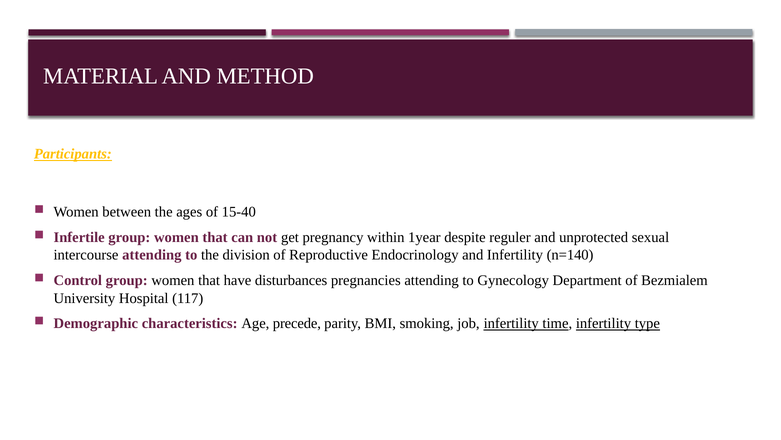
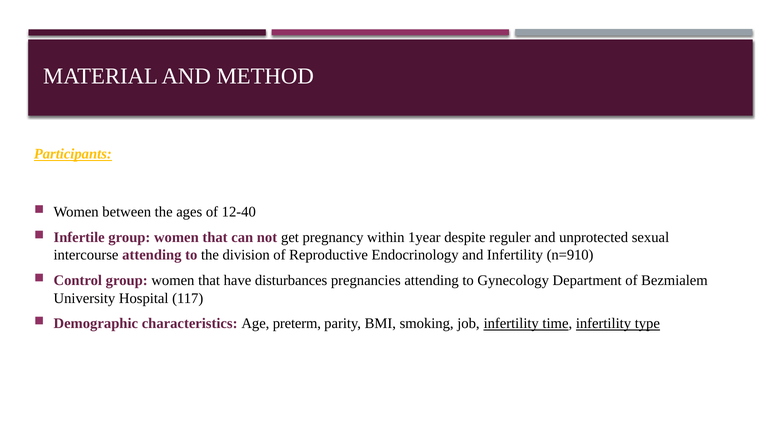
15-40: 15-40 -> 12-40 (239, 212)
n=140: n=140 -> n=910 (570, 255)
precede: precede -> preterm (297, 323)
